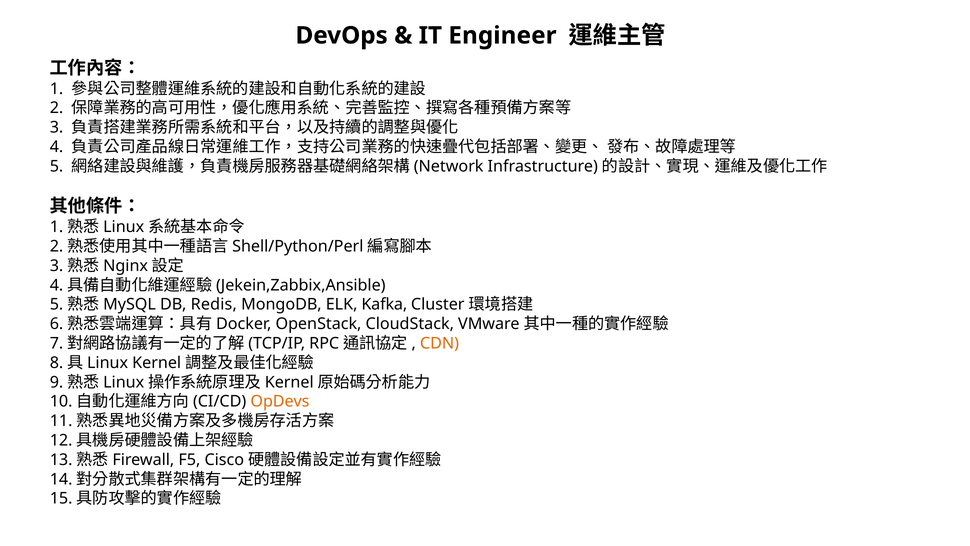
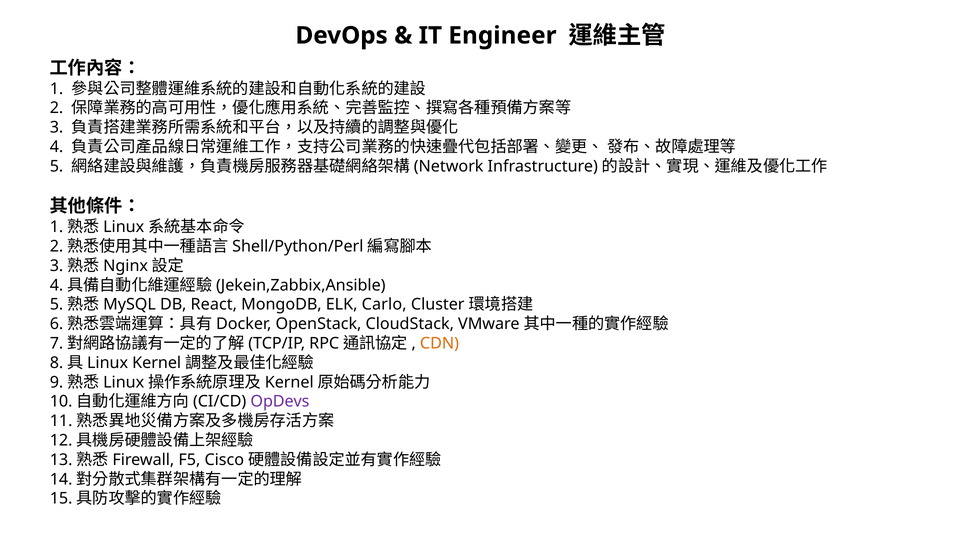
Redis: Redis -> React (214, 304)
Kafka: Kafka -> Carlo (384, 304)
OpDevs colour: orange -> purple (280, 401)
